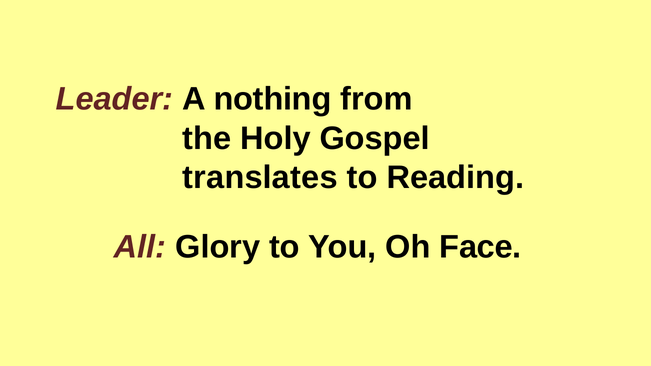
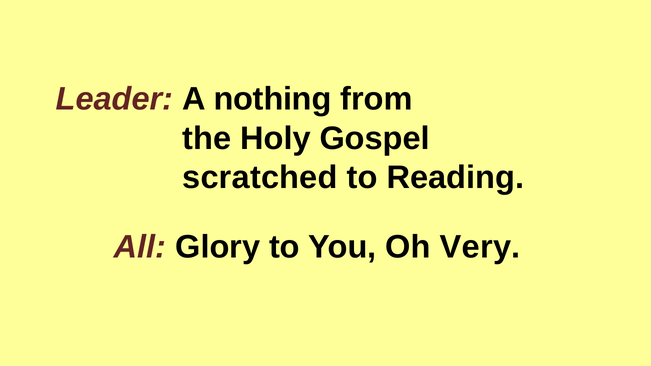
translates: translates -> scratched (260, 177)
Face: Face -> Very (480, 247)
